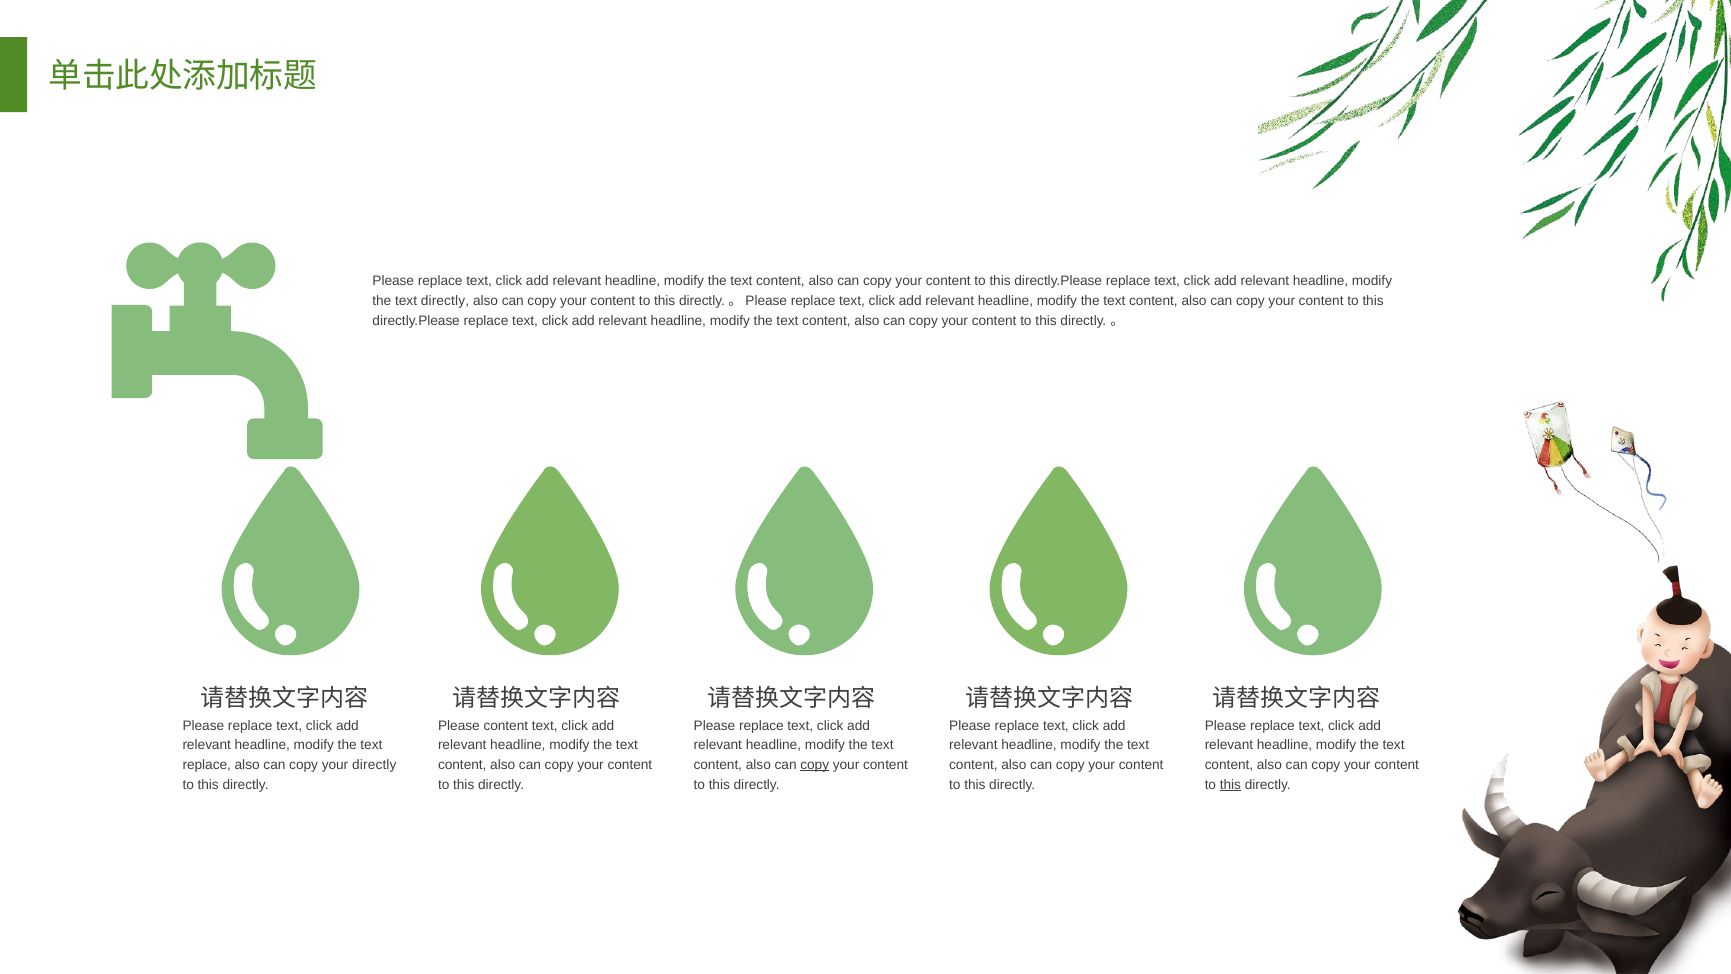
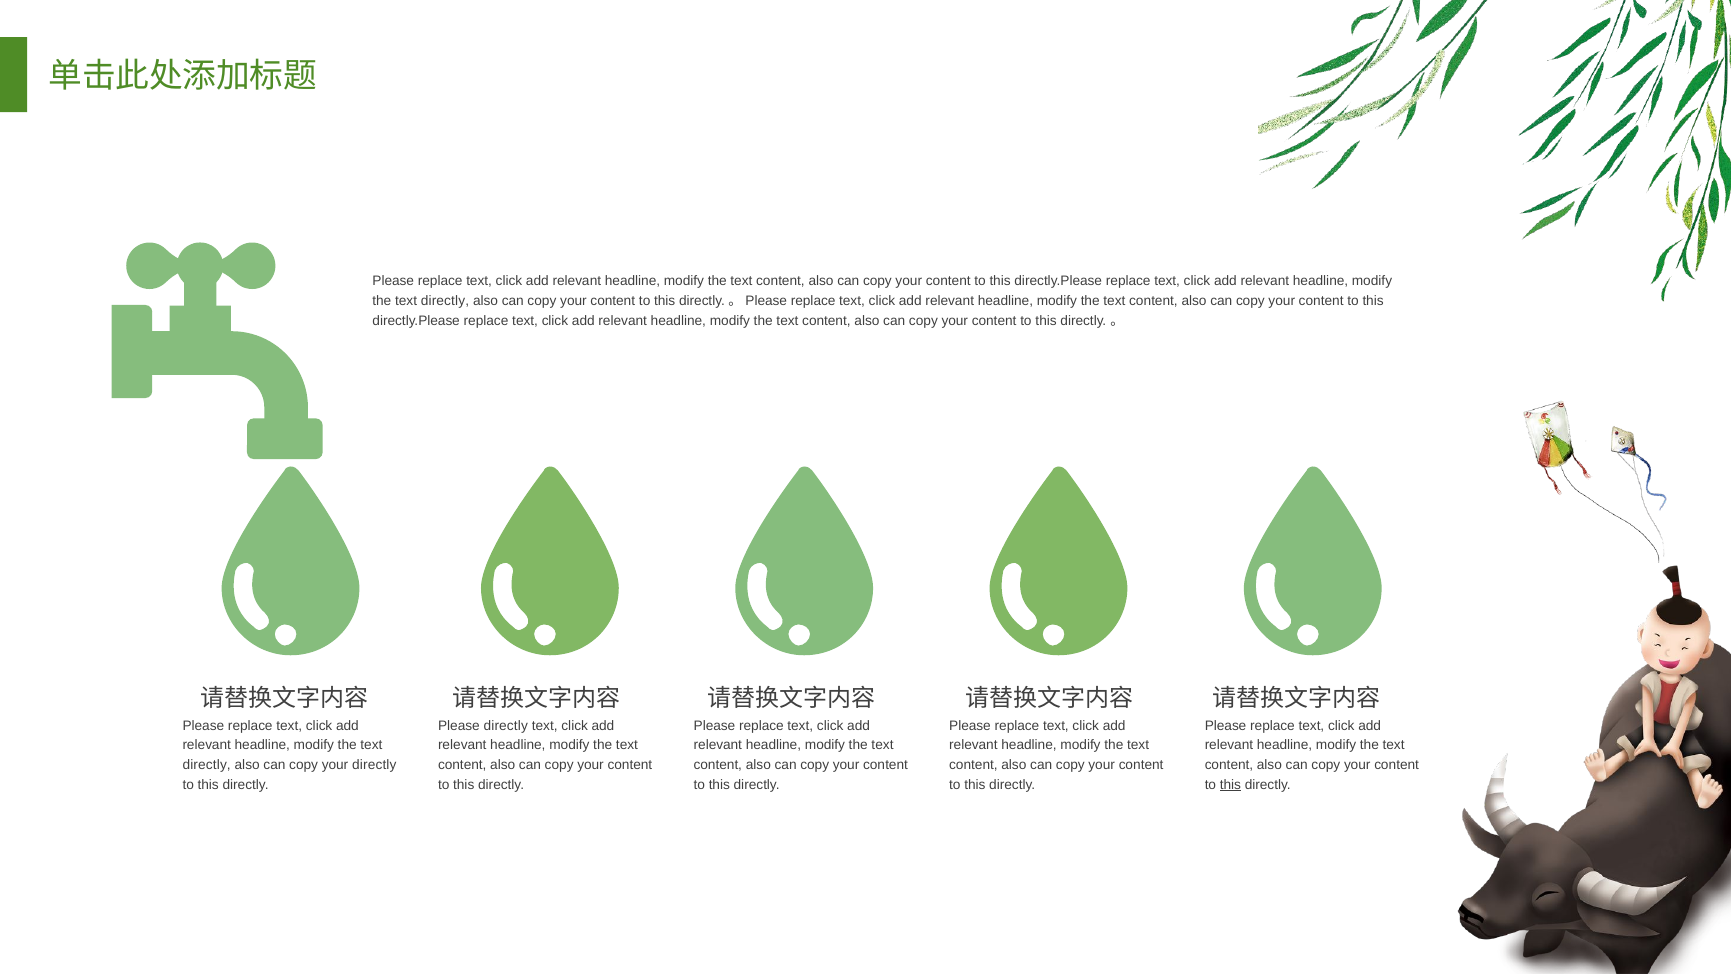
Please content: content -> directly (506, 725)
replace: replace -> directly (207, 765)
copy underline: present -> none (815, 765)
